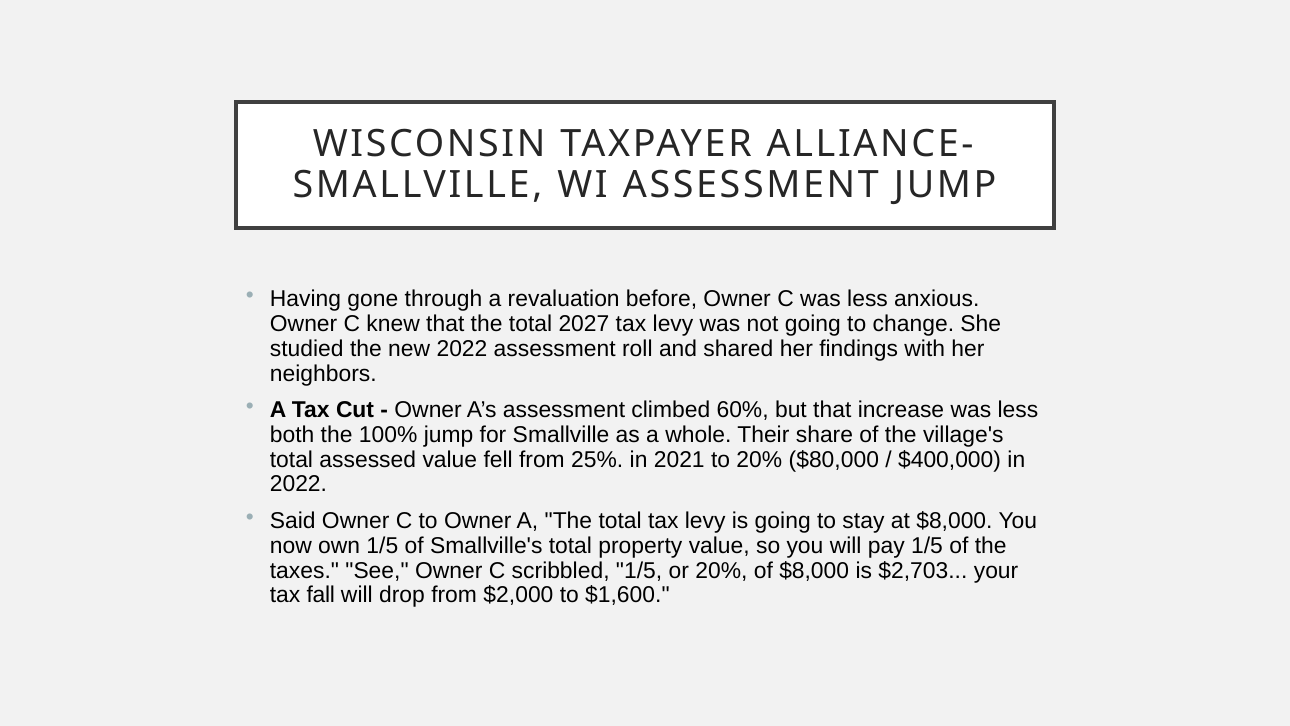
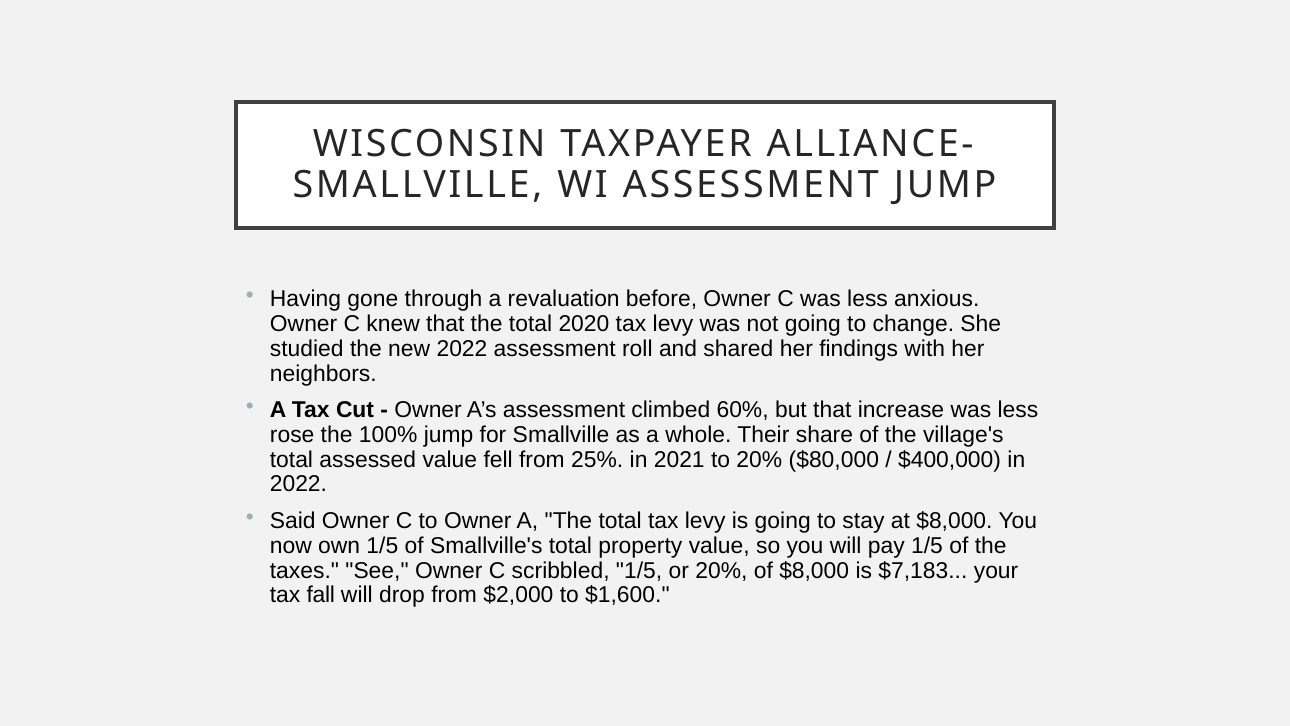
2027: 2027 -> 2020 (584, 324)
both: both -> rose (292, 435)
$2,703: $2,703 -> $7,183 (923, 570)
